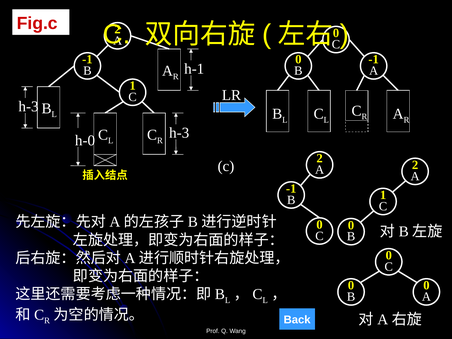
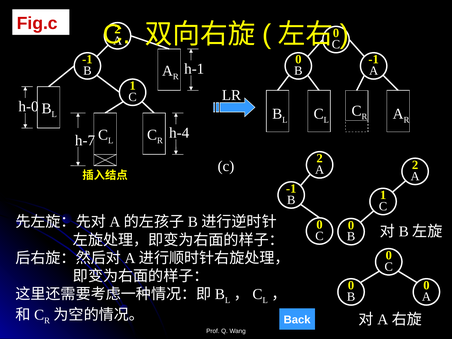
h-3: h-3 -> h-0 (29, 106)
h-3: h-3 -> h-4 (179, 133)
h-0: h-0 -> h-7 (85, 140)
